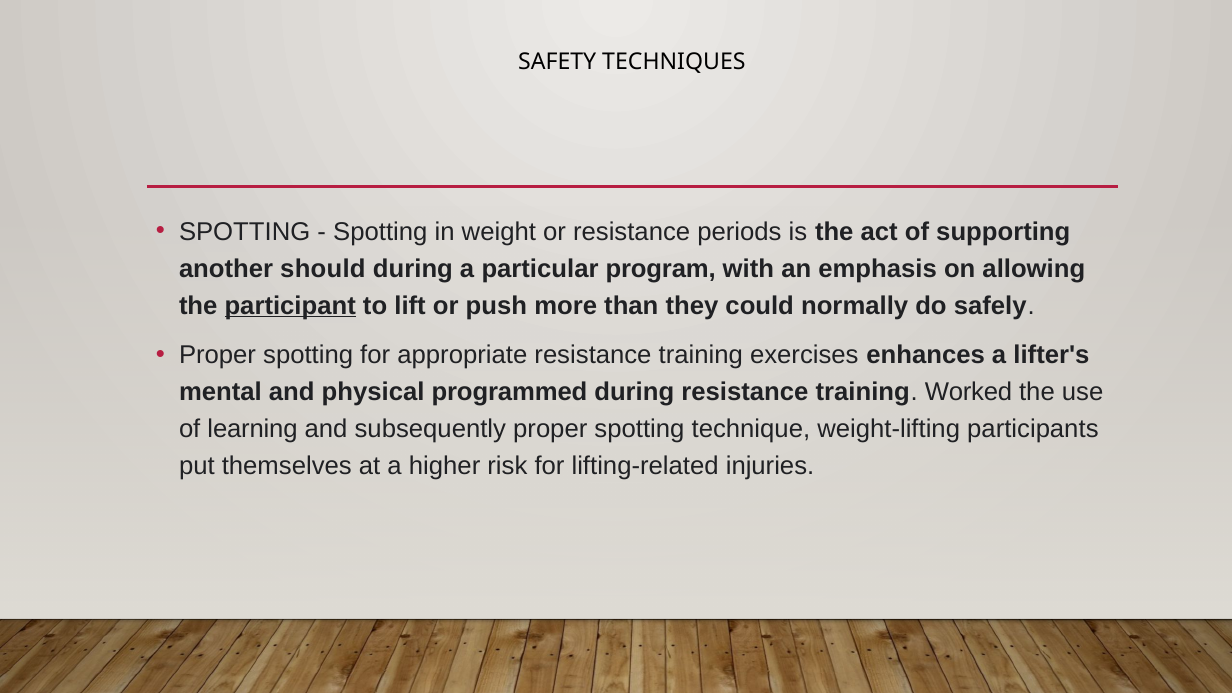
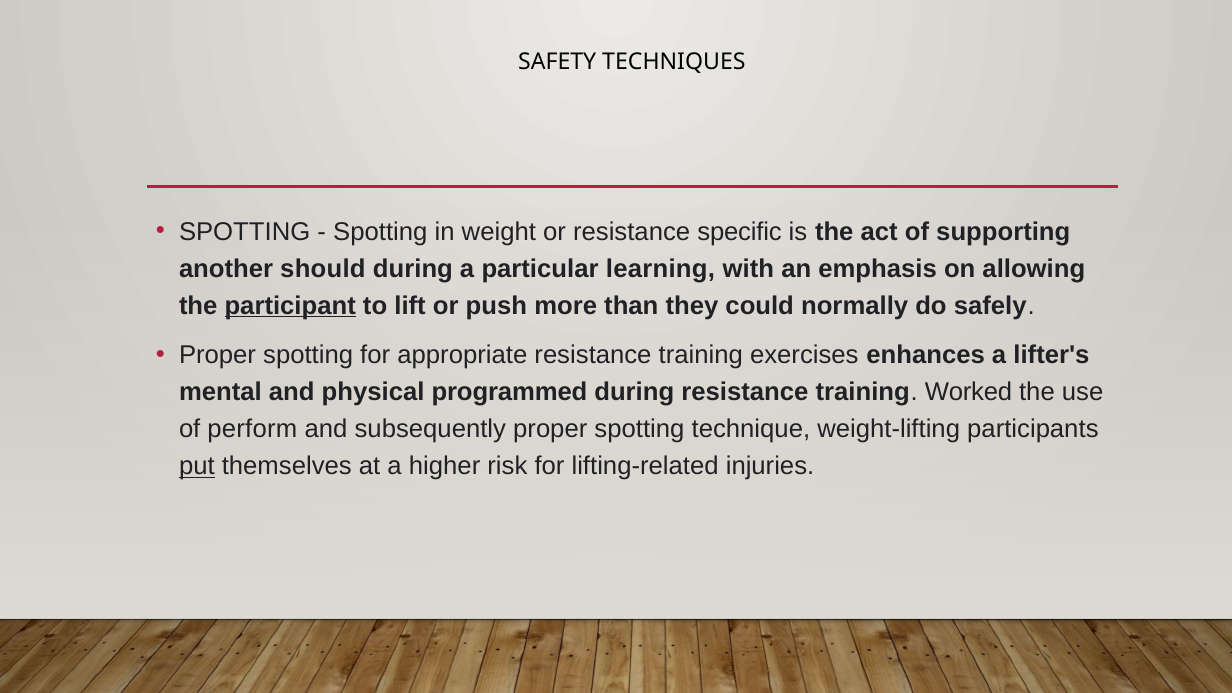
periods: periods -> specific (740, 232)
program: program -> learning (660, 269)
learning: learning -> perform (252, 429)
put underline: none -> present (197, 466)
